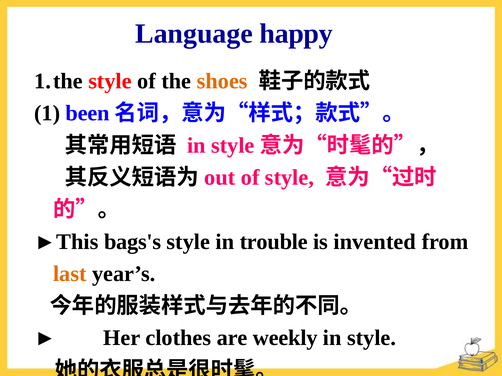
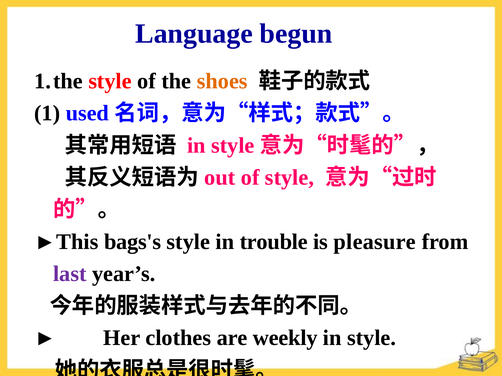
happy: happy -> begun (296, 34)
been: been -> used (87, 113)
invented: invented -> pleasure (375, 242)
last colour: orange -> purple (70, 274)
